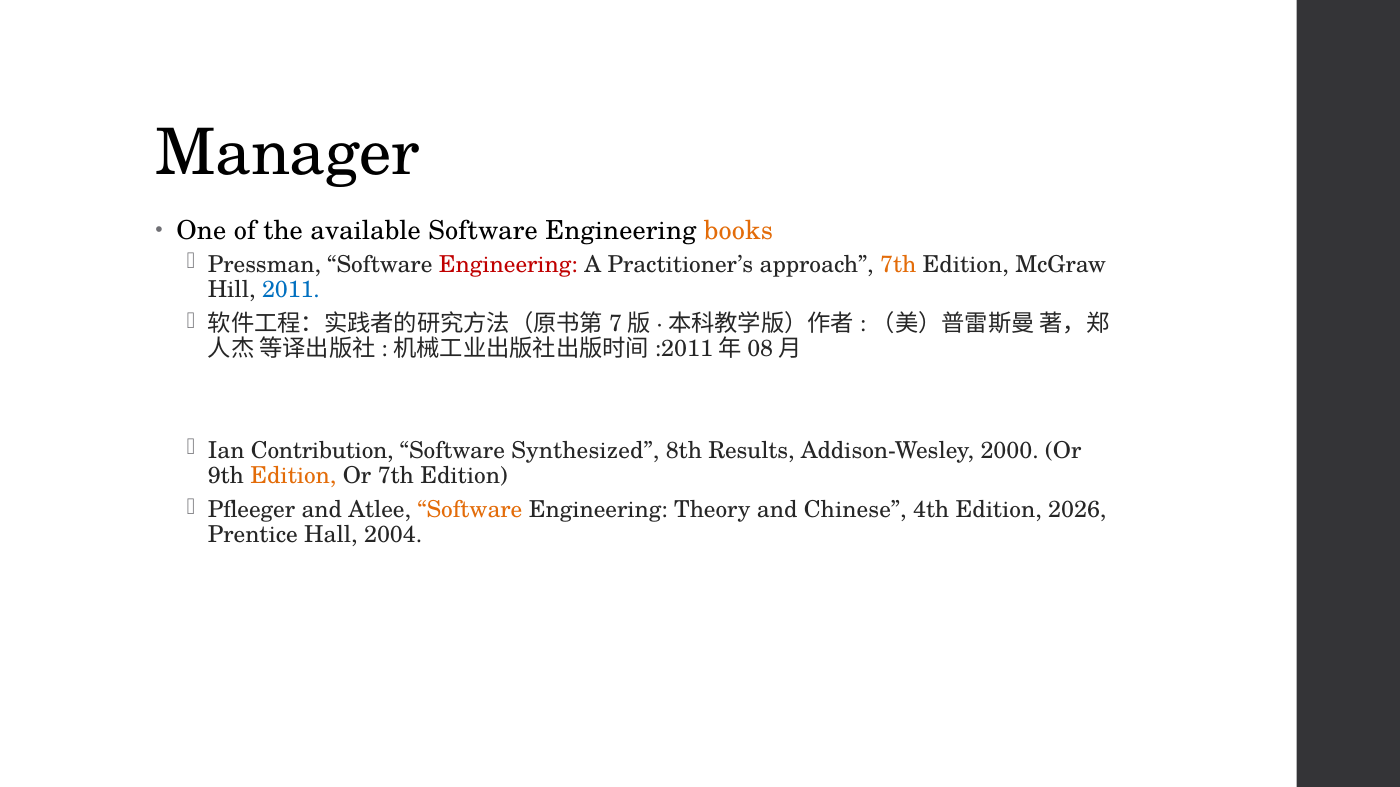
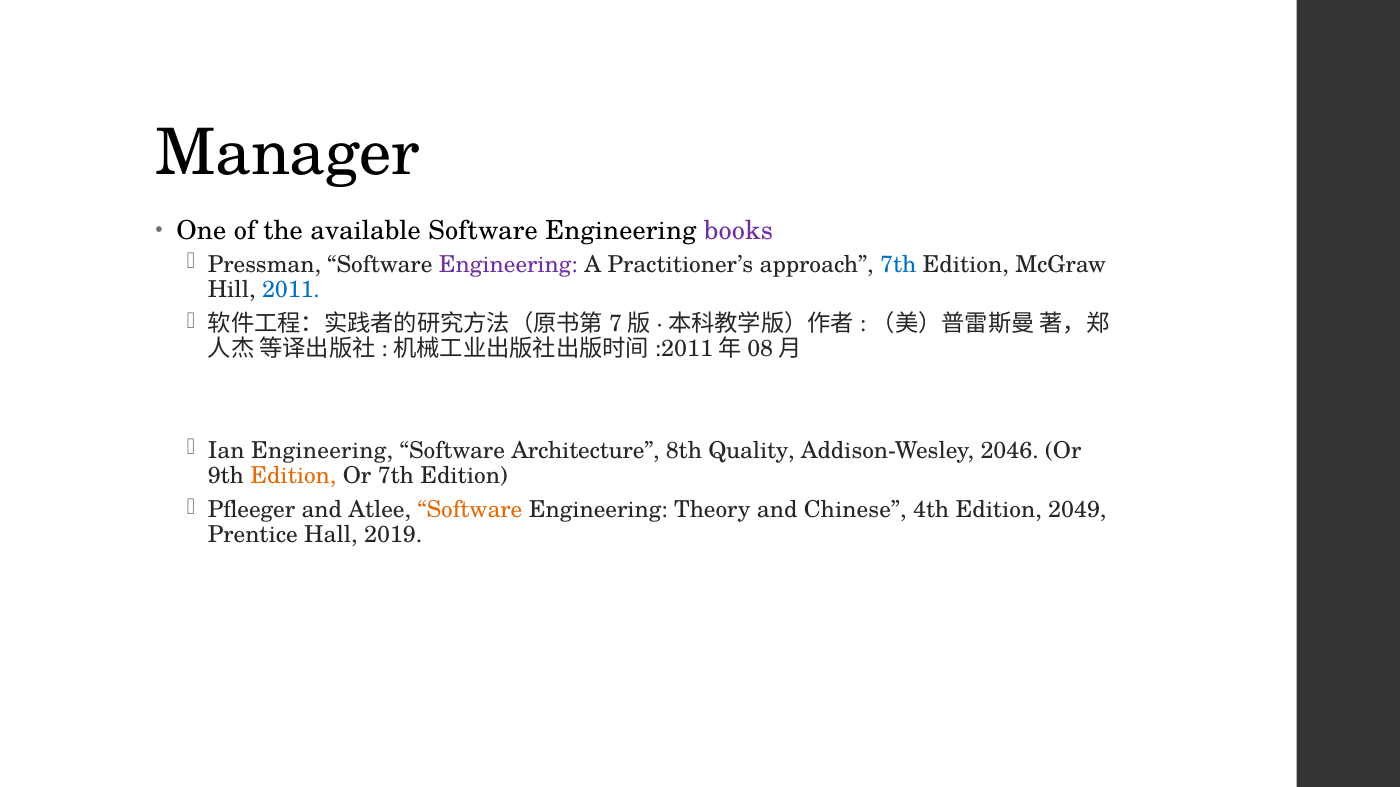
books colour: orange -> purple (738, 231)
Engineering colour: red -> purple (508, 265)
7th colour: orange -> blue (898, 265)
Ian Contribution: Contribution -> Engineering (322, 451)
Synthesized: Synthesized -> Architecture (585, 451)
Results: Results -> Quality (751, 451)
2000: 2000 -> 2046 (1010, 451)
2026: 2026 -> 2049 (1077, 510)
2004: 2004 -> 2019 (393, 535)
